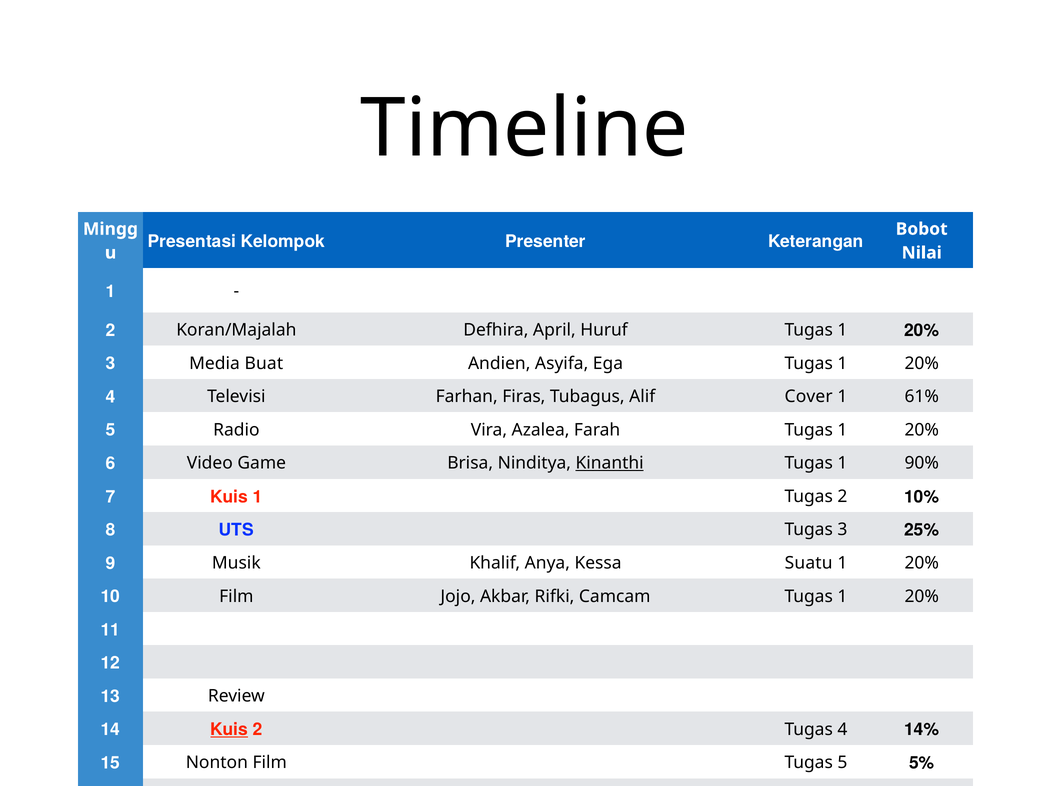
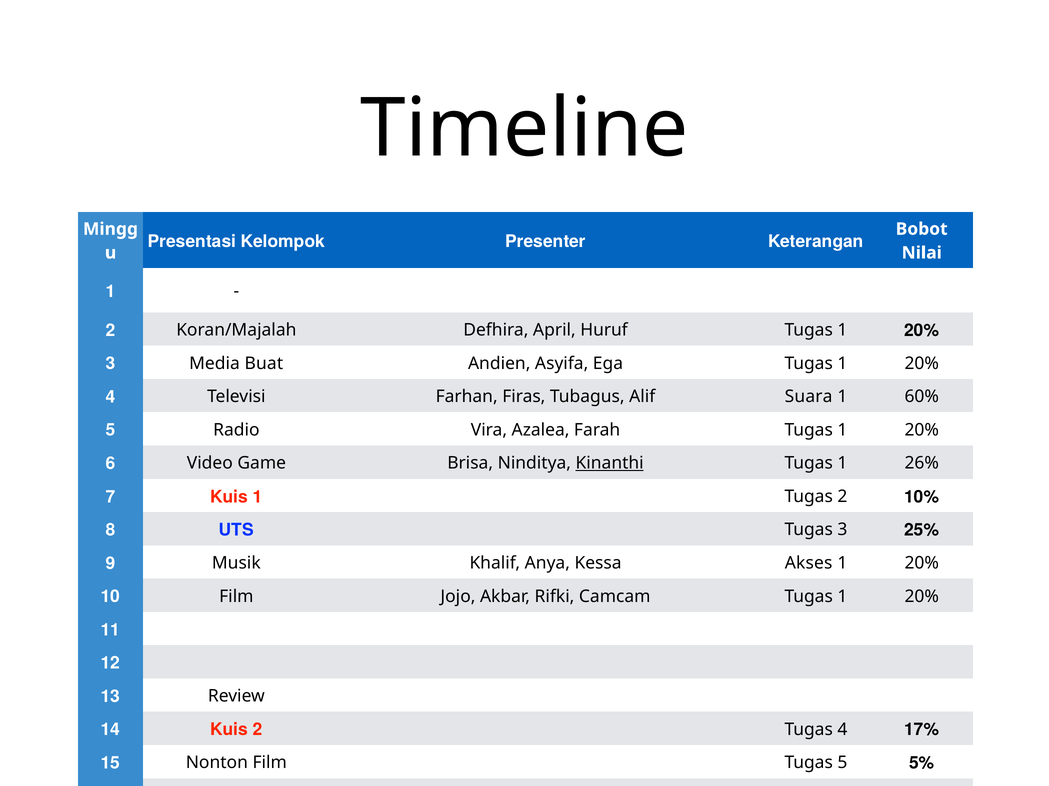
Cover: Cover -> Suara (809, 397)
61%: 61% -> 60% (922, 397)
90%: 90% -> 26% (922, 464)
Suatu: Suatu -> Akses (809, 564)
Kuis underline: present -> none (229, 730)
14%: 14% -> 17% (922, 730)
